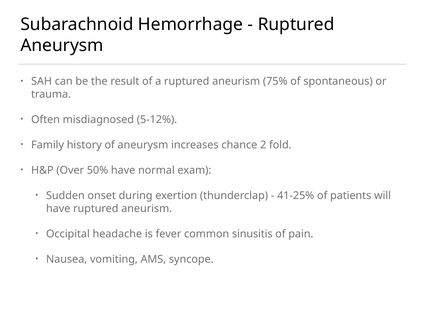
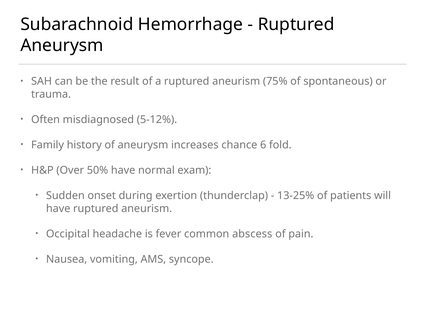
2: 2 -> 6 (263, 145)
41-25%: 41-25% -> 13-25% (296, 196)
sinusitis: sinusitis -> abscess (252, 234)
